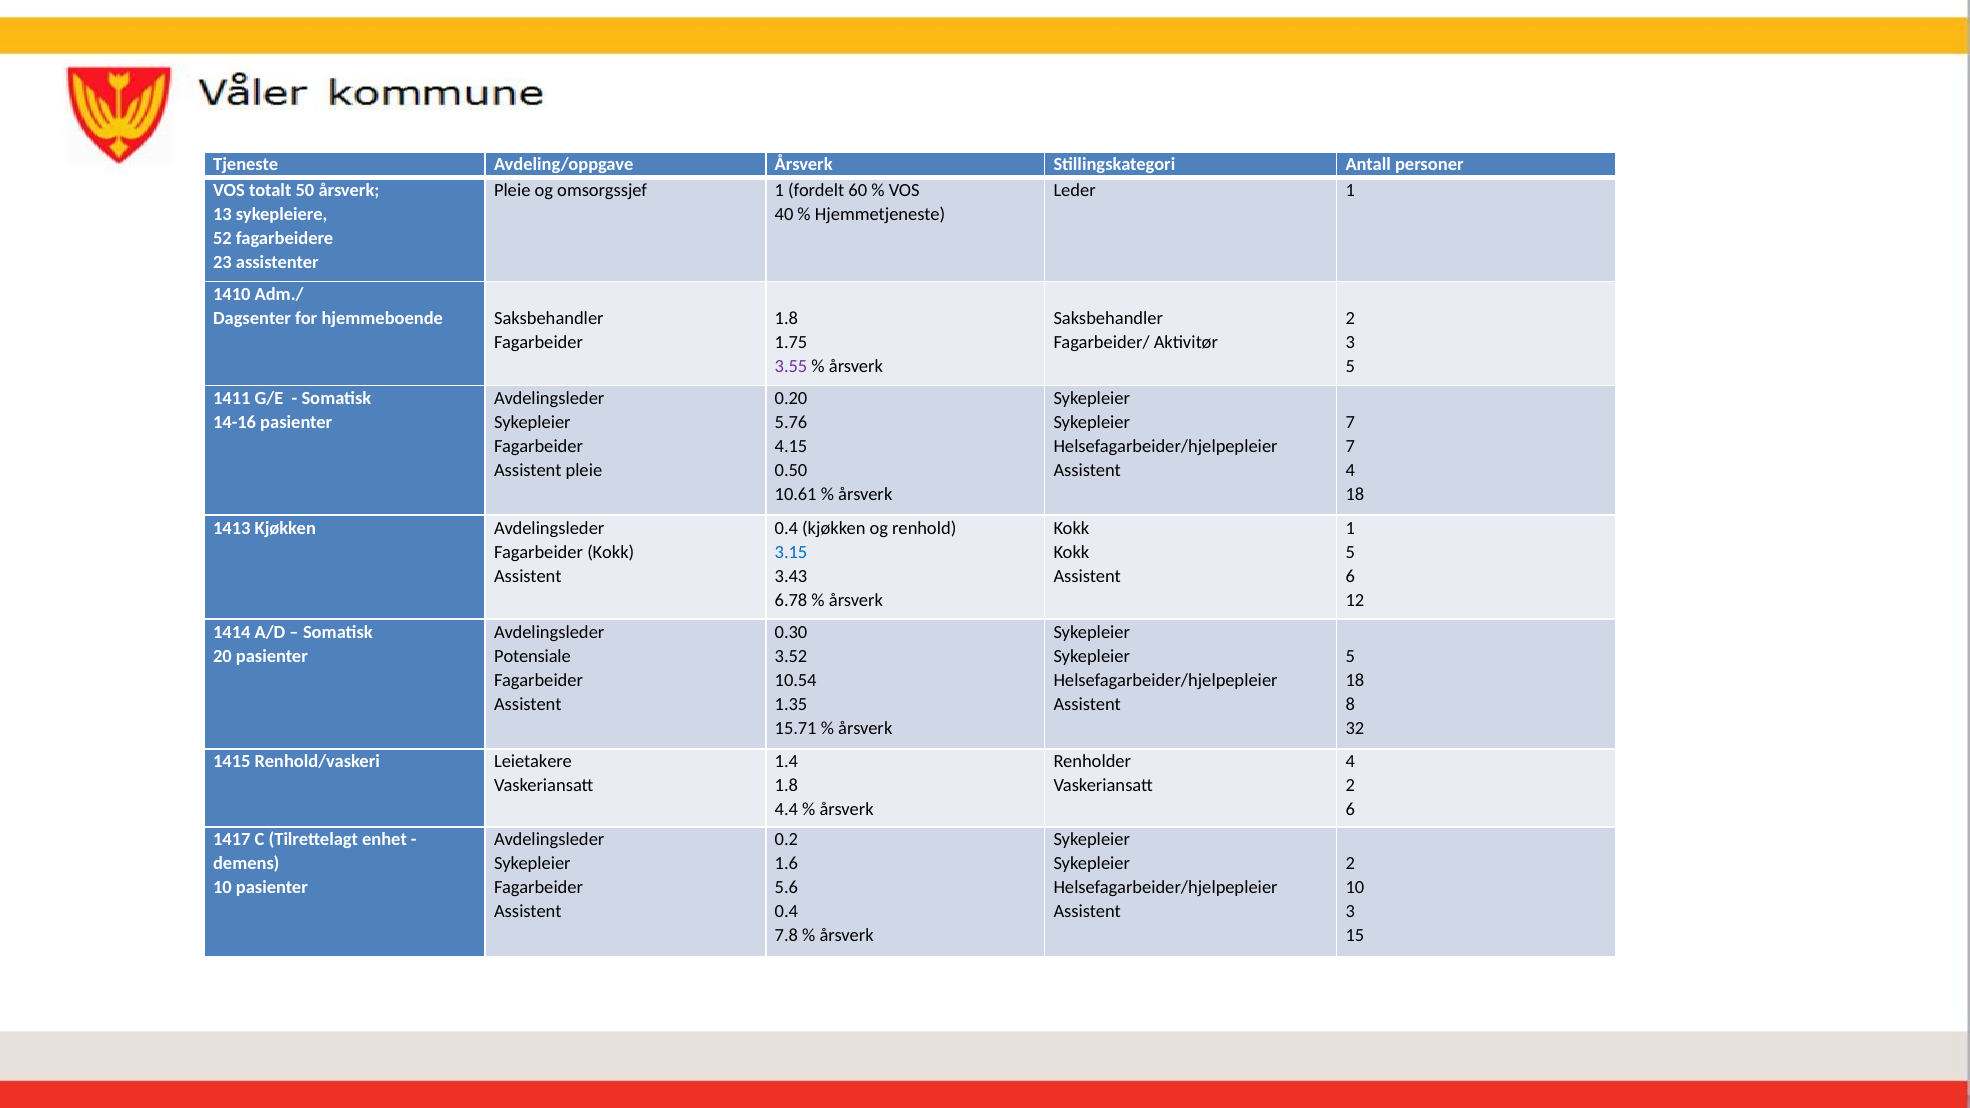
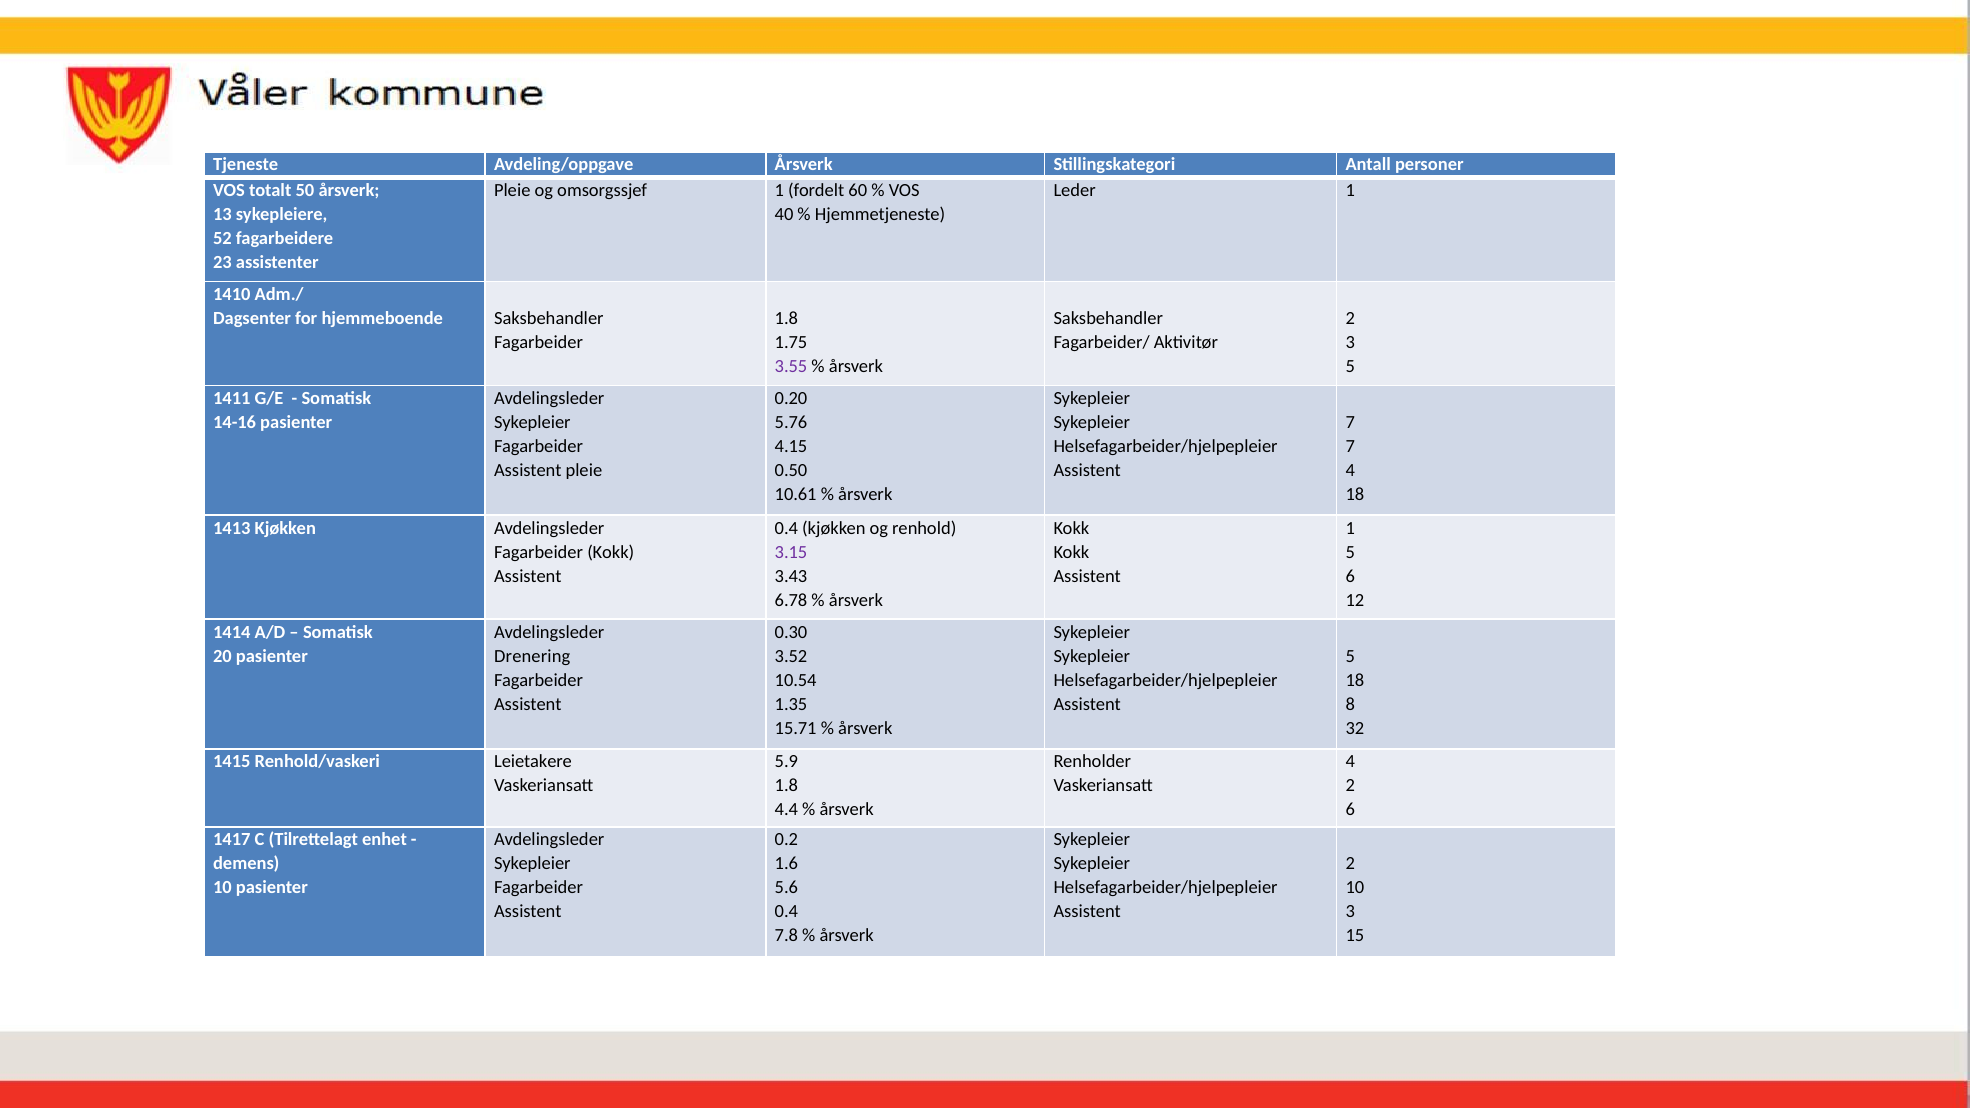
3.15 colour: blue -> purple (791, 552)
Potensiale: Potensiale -> Drenering (532, 656)
1.4: 1.4 -> 5.9 (786, 762)
